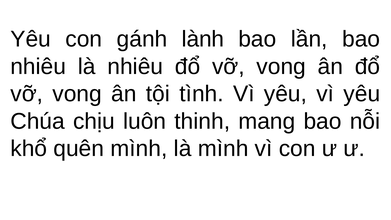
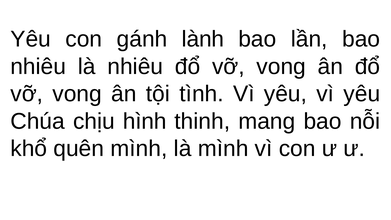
luôn: luôn -> hình (145, 121)
